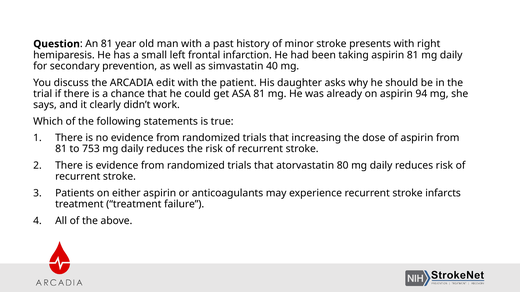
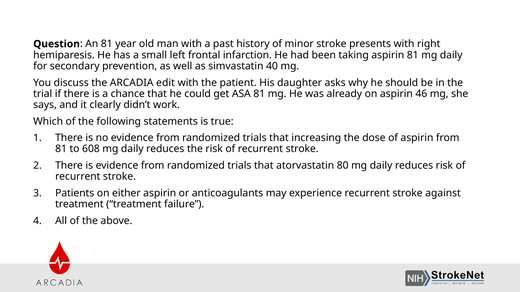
94: 94 -> 46 (421, 94)
753: 753 -> 608 (91, 149)
infarcts: infarcts -> against (443, 193)
